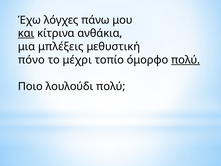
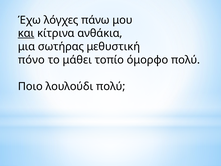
μπλέξεις: μπλέξεις -> σωτήρας (61, 47)
μέχρι: μέχρι -> μάθει (77, 60)
πολύ underline: present -> none (186, 60)
